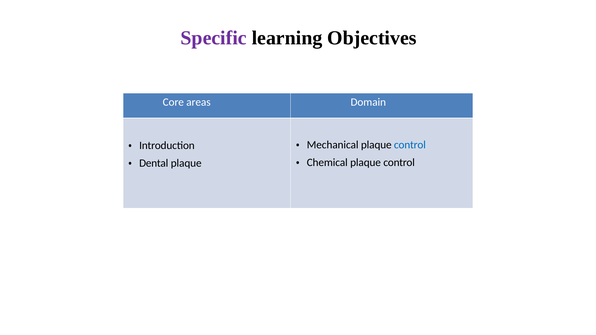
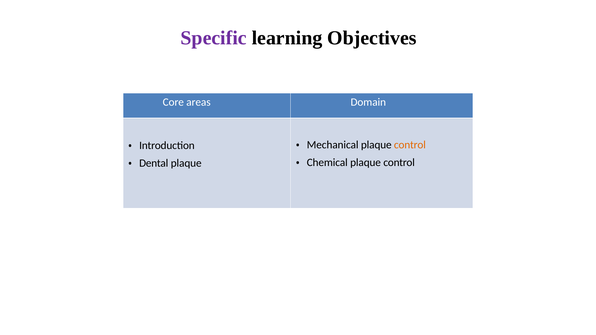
control colour: blue -> orange (410, 145)
